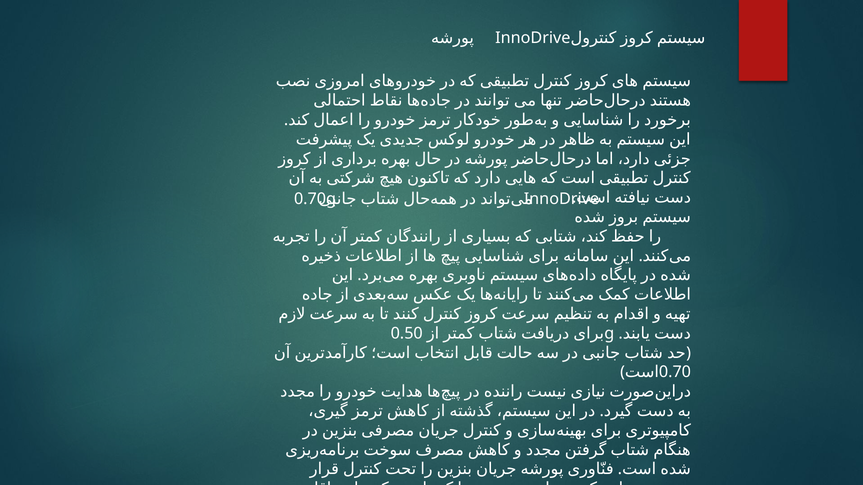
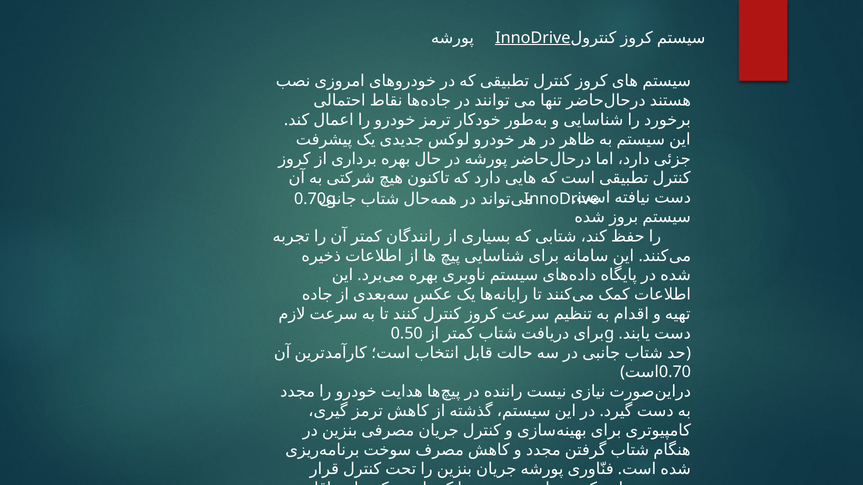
InnoDrive underline: none -> present (533, 38)
